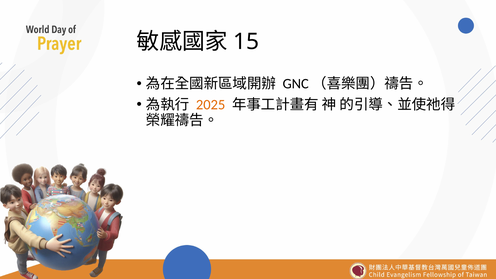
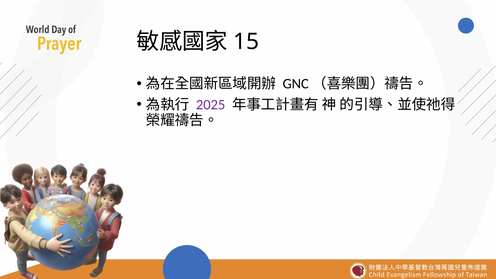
2025 colour: orange -> purple (211, 105)
